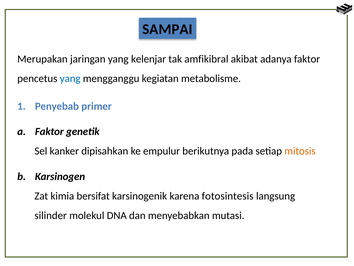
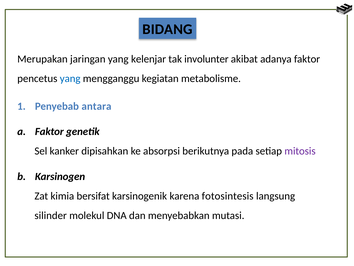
SAMPAI: SAMPAI -> BIDANG (167, 29)
amfikibral: amfikibral -> involunter (206, 59)
primer: primer -> antara (96, 106)
empulur: empulur -> absorpsi (162, 151)
mitosis colour: orange -> purple (300, 151)
